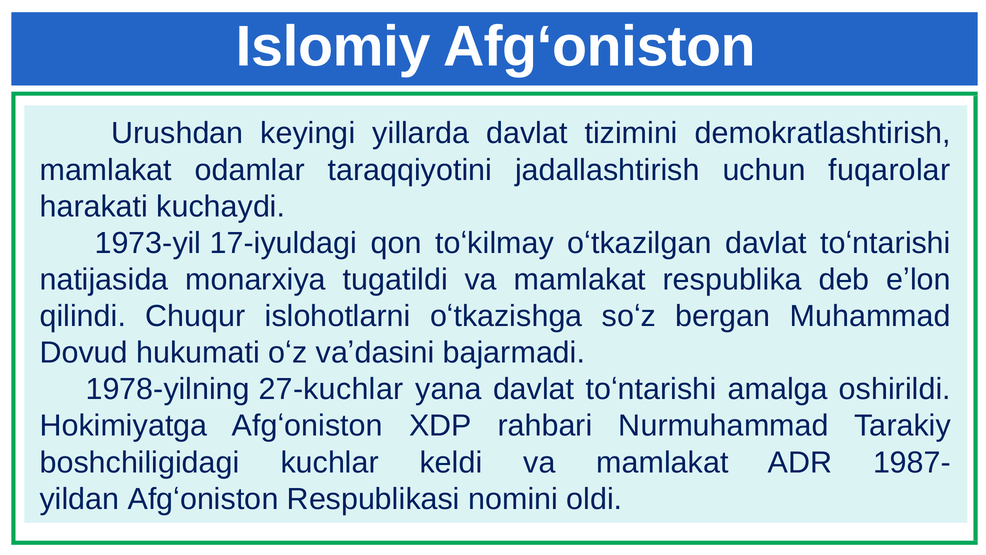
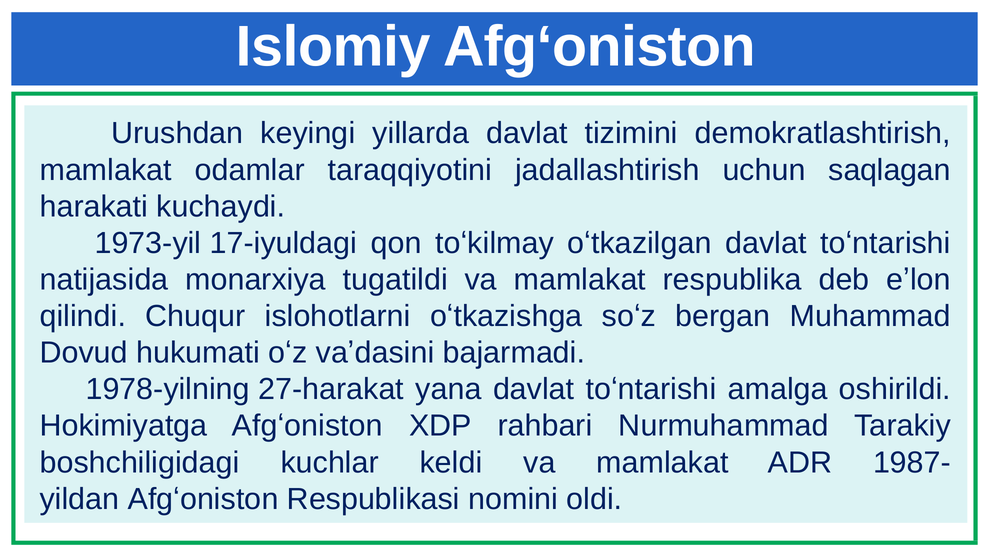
fuqarolar: fuqarolar -> saqlagan (890, 170)
27-kuchlar: 27-kuchlar -> 27-harakat (331, 389)
